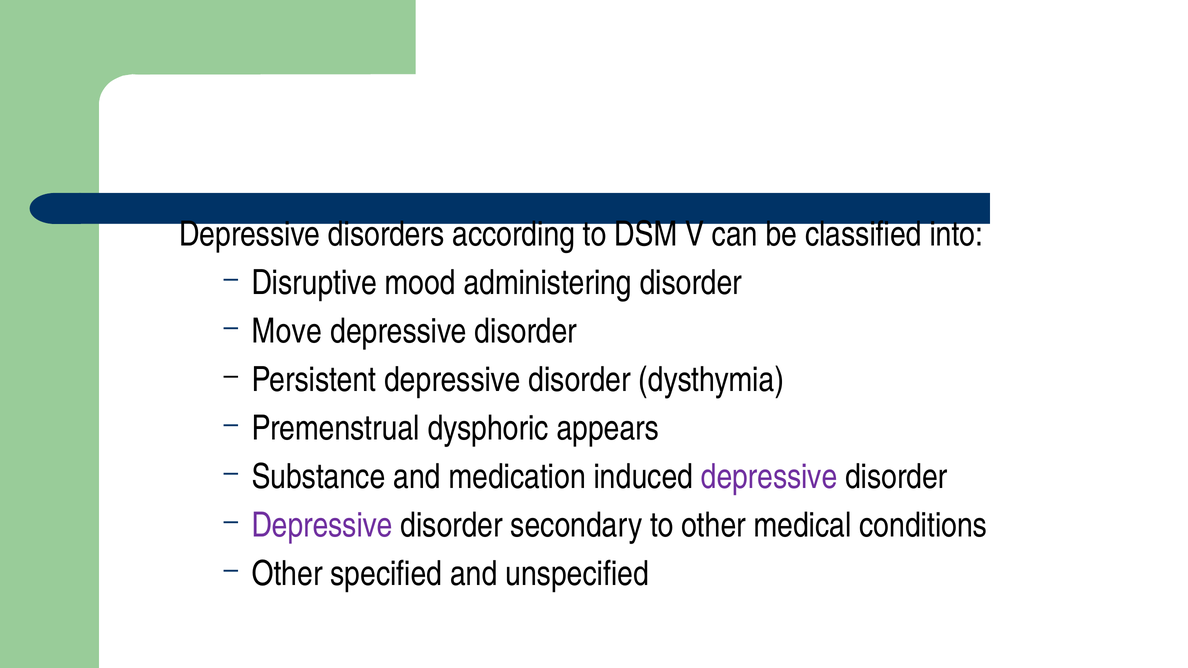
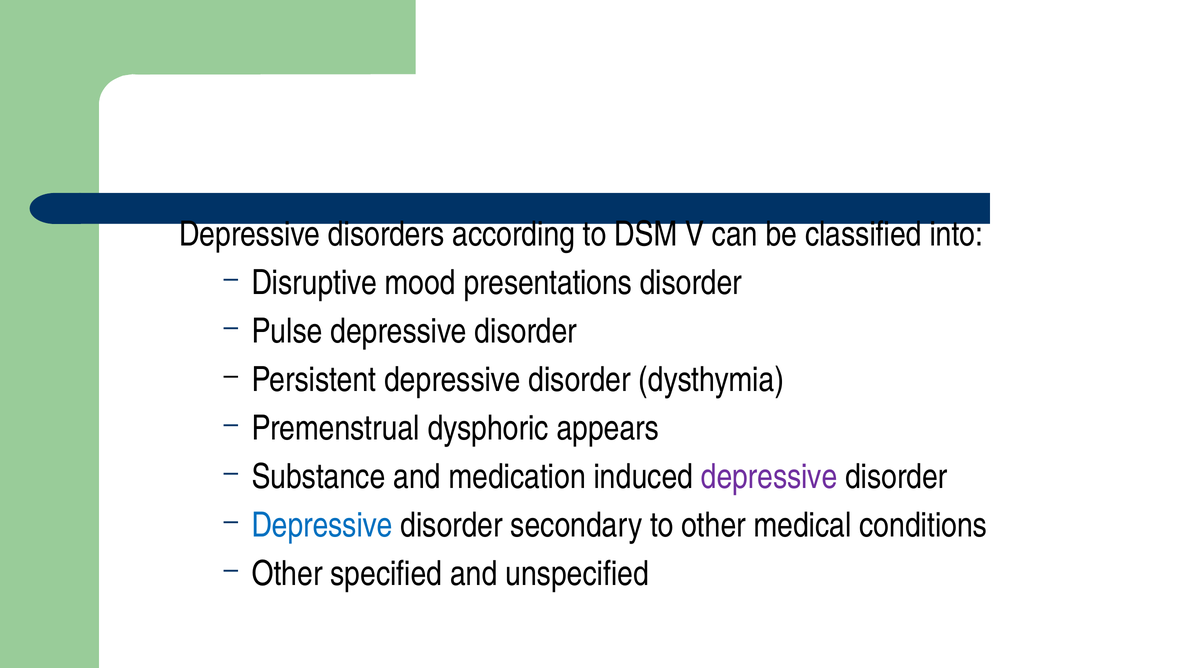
administering: administering -> presentations (548, 283)
Move: Move -> Pulse (287, 331)
Depressive colour: purple -> blue (322, 526)
